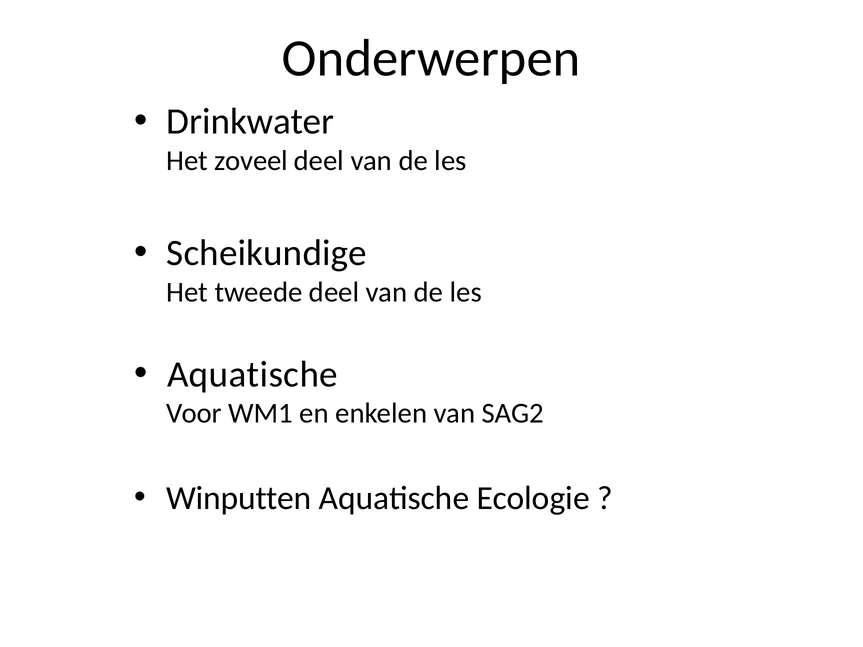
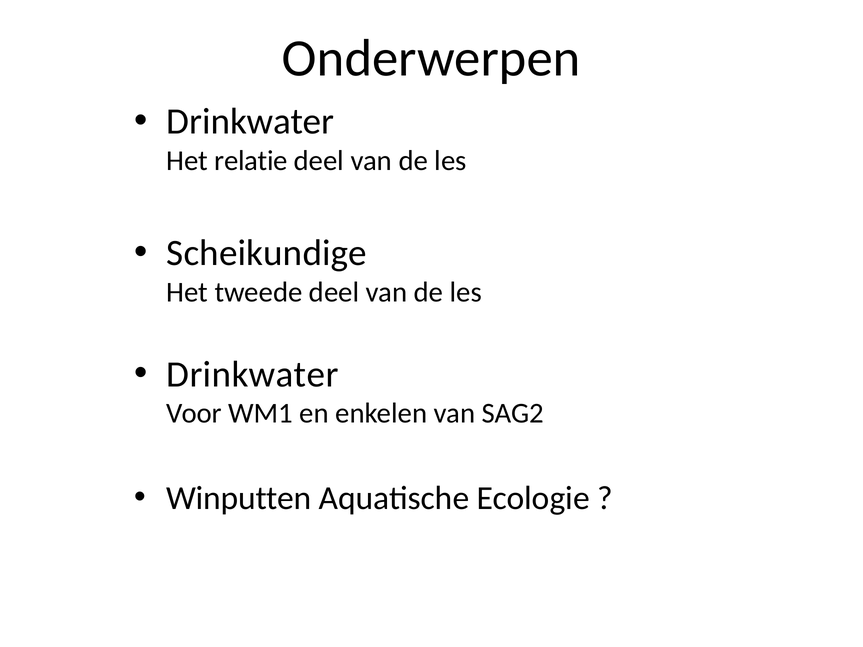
zoveel: zoveel -> relatie (251, 161)
Aquatische: Aquatische -> Drinkwater (252, 375)
